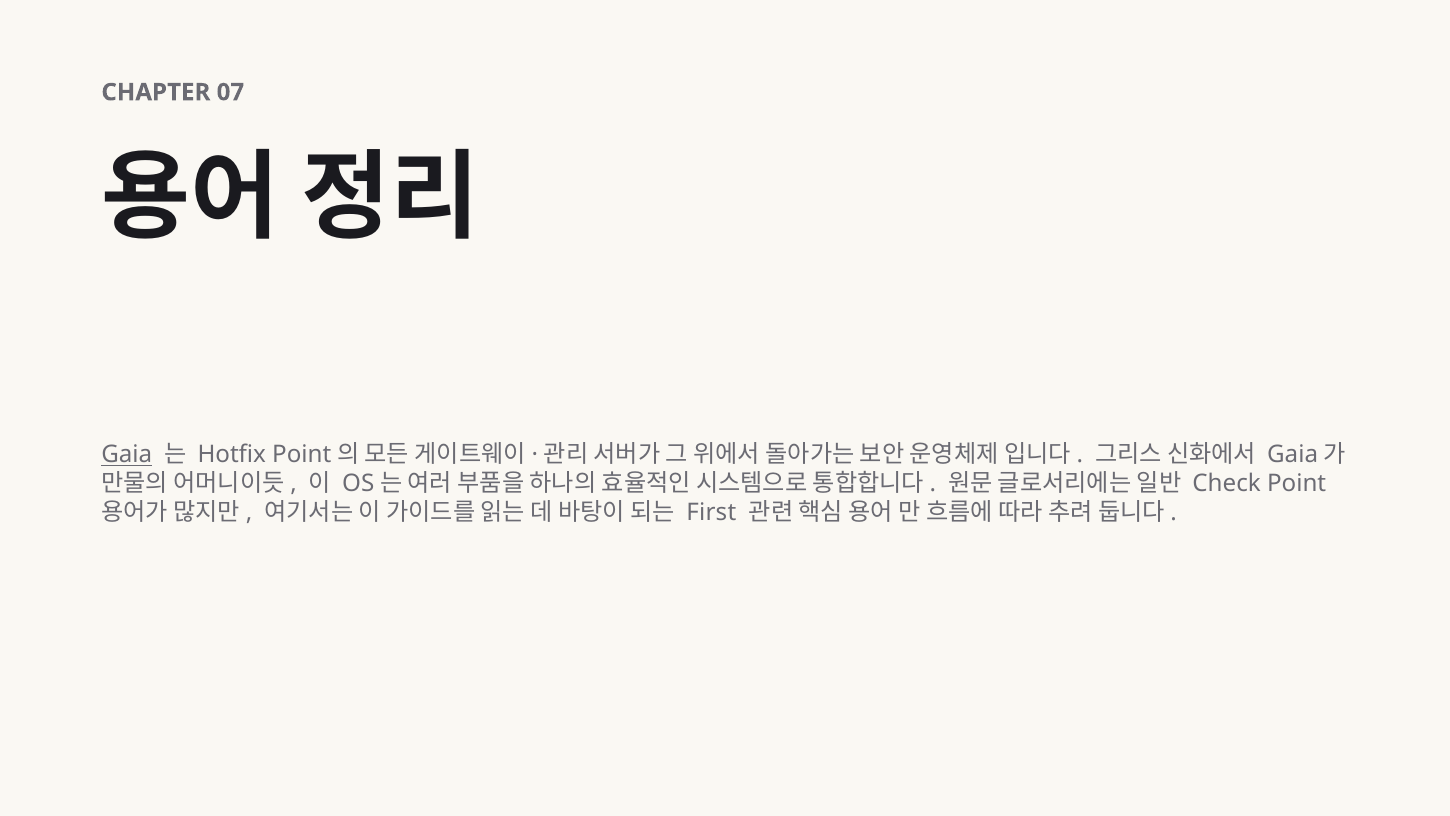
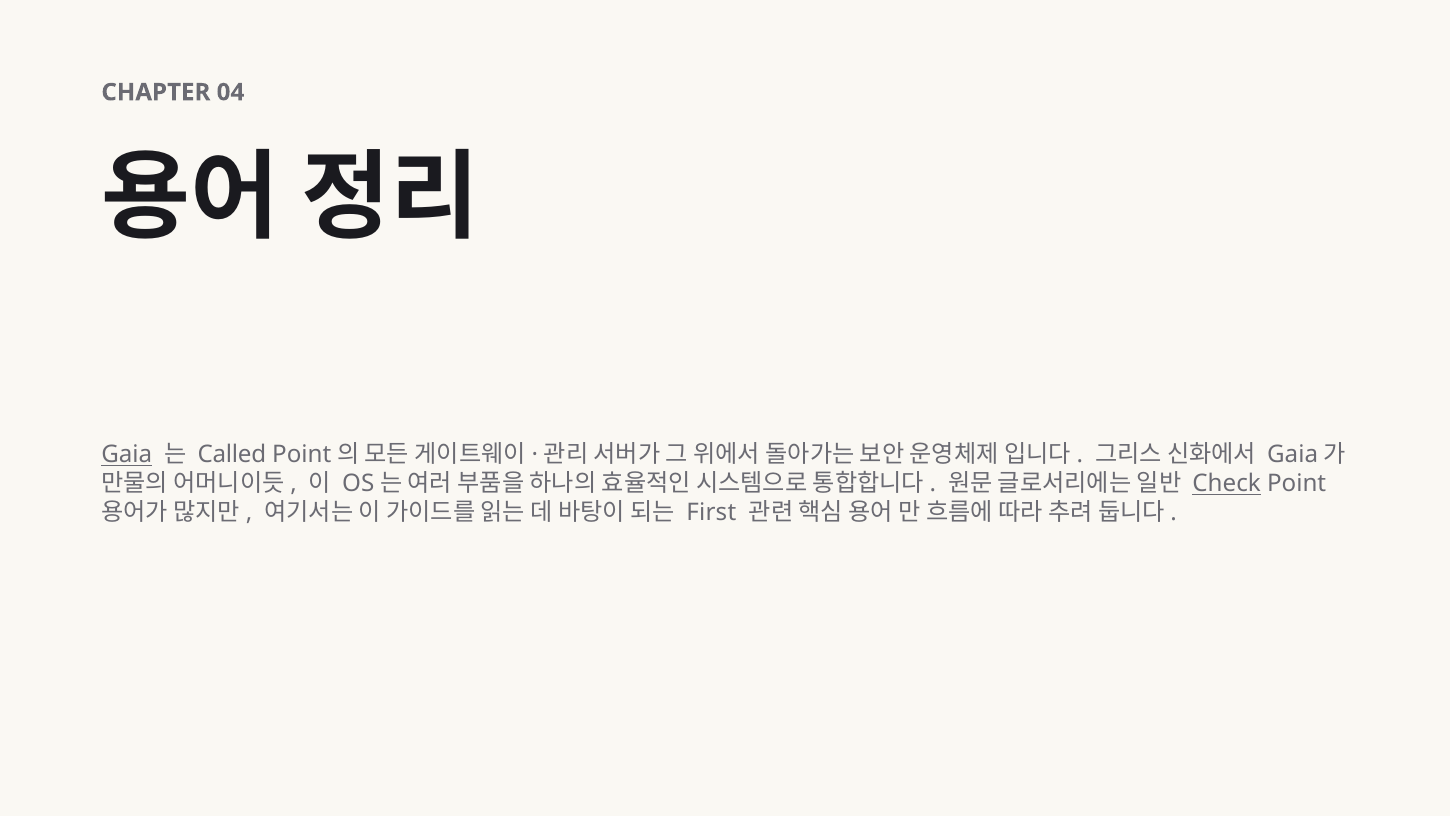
07: 07 -> 04 (230, 92)
Hotfix: Hotfix -> Called (232, 455)
Check underline: none -> present (1227, 484)
